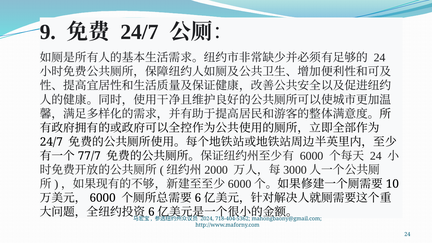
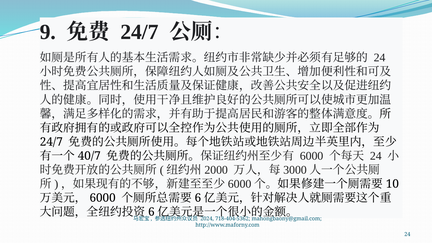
77/7: 77/7 -> 40/7 (89, 156)
